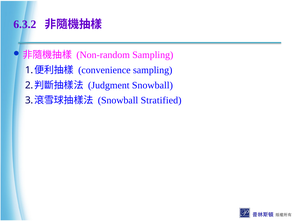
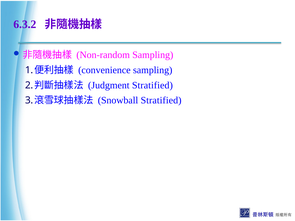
Judgment Snowball: Snowball -> Stratified (152, 85)
